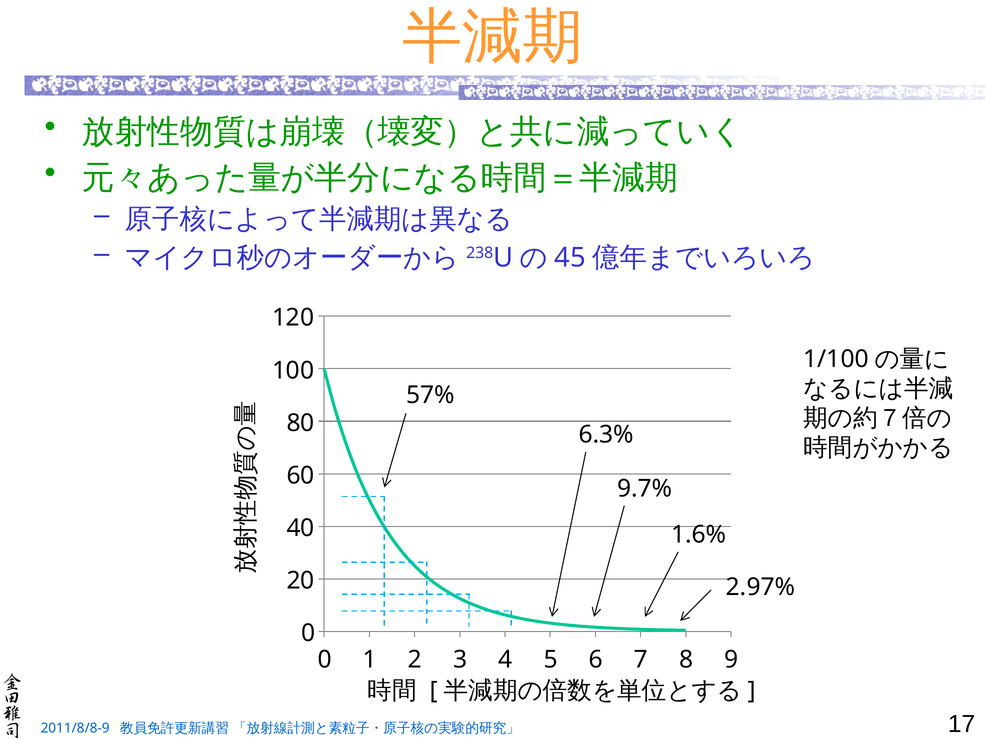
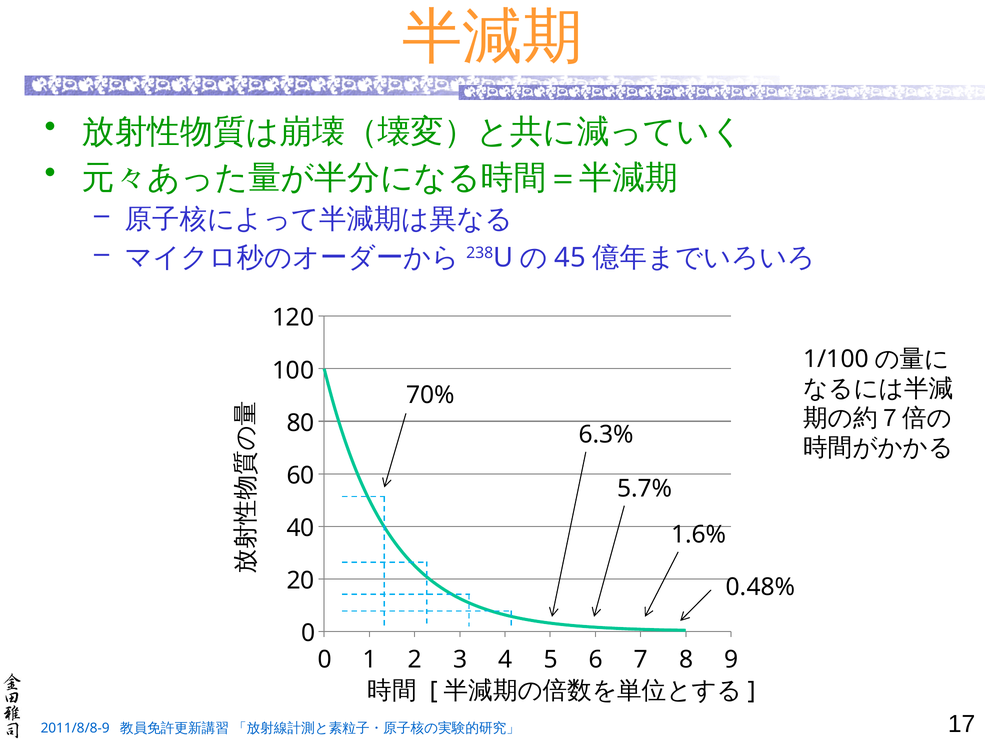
57%: 57% -> 70% (431, 395)
9.7%: 9.7% -> 5.7% (645, 488)
2.97%: 2.97% -> 0.48% (761, 587)
